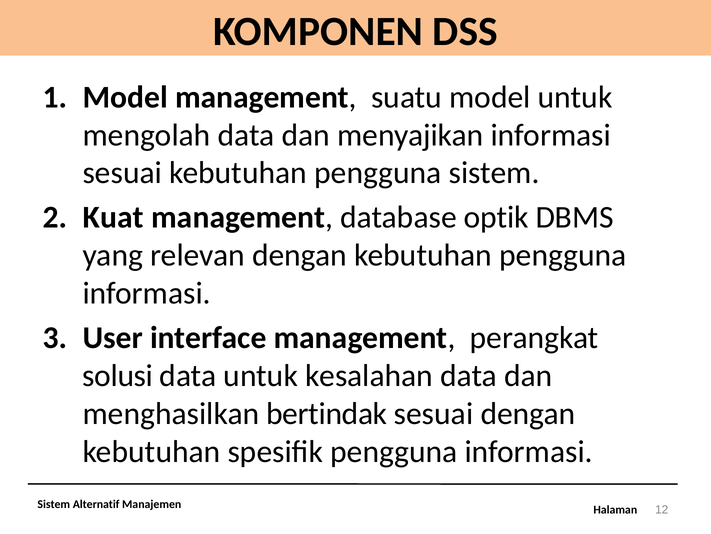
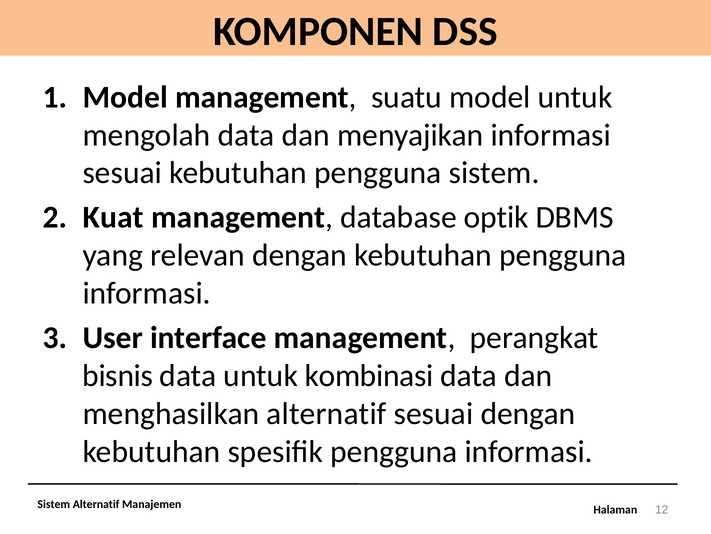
solusi: solusi -> bisnis (118, 375)
kesalahan: kesalahan -> kombinasi (369, 375)
menghasilkan bertindak: bertindak -> alternatif (326, 413)
